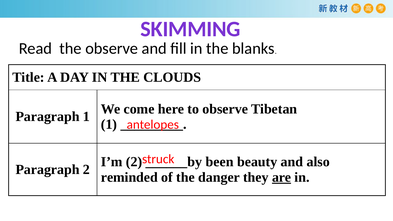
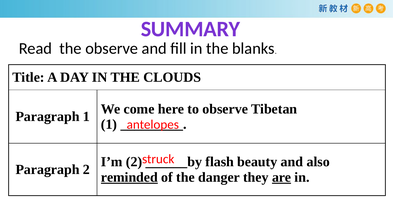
SKIMMING: SKIMMING -> SUMMARY (190, 29)
been: been -> flash (220, 162)
reminded underline: none -> present (129, 177)
